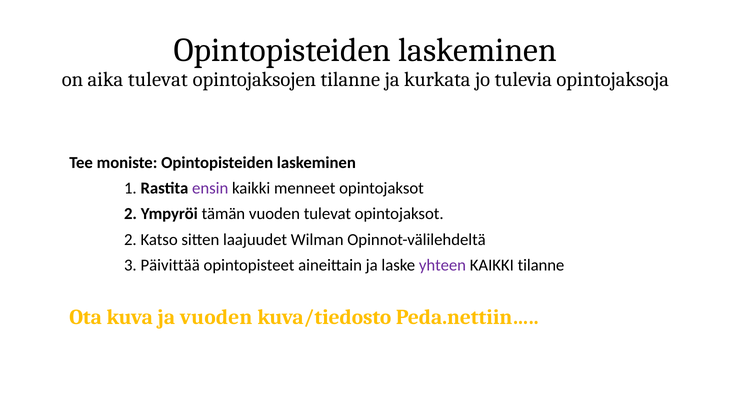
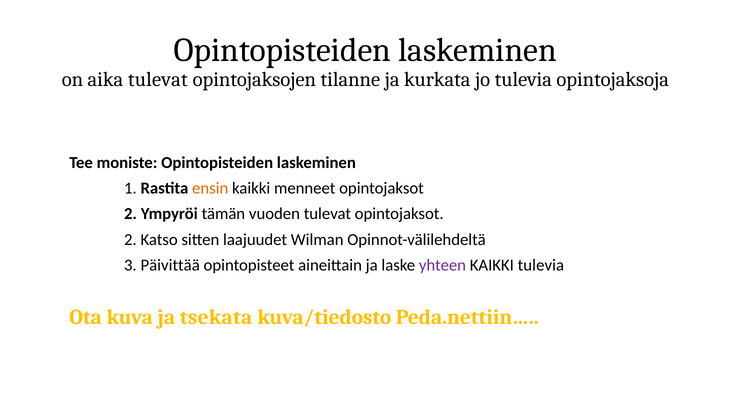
ensin colour: purple -> orange (210, 188)
KAIKKI tilanne: tilanne -> tulevia (541, 265)
ja vuoden: vuoden -> tsekata (216, 318)
